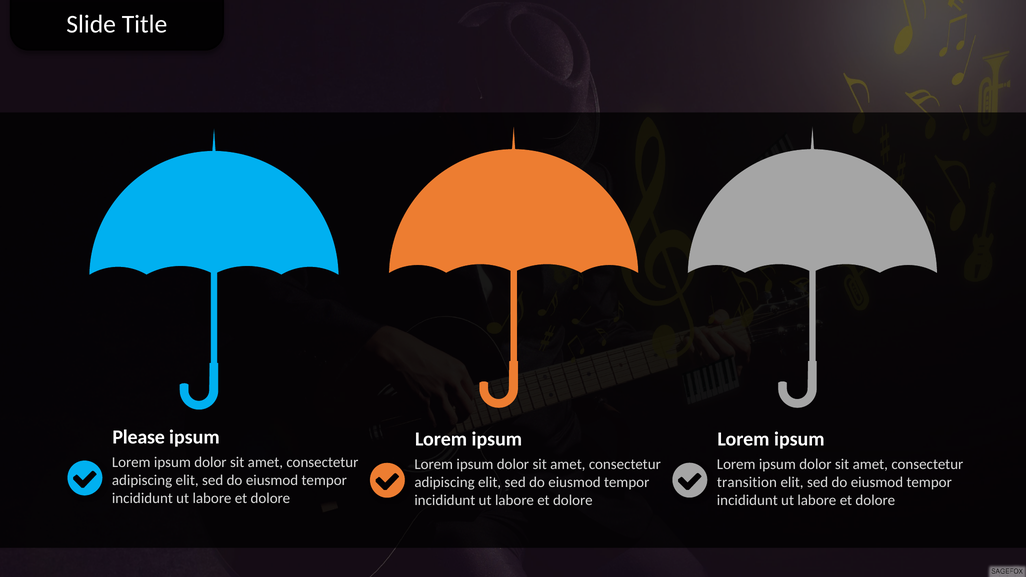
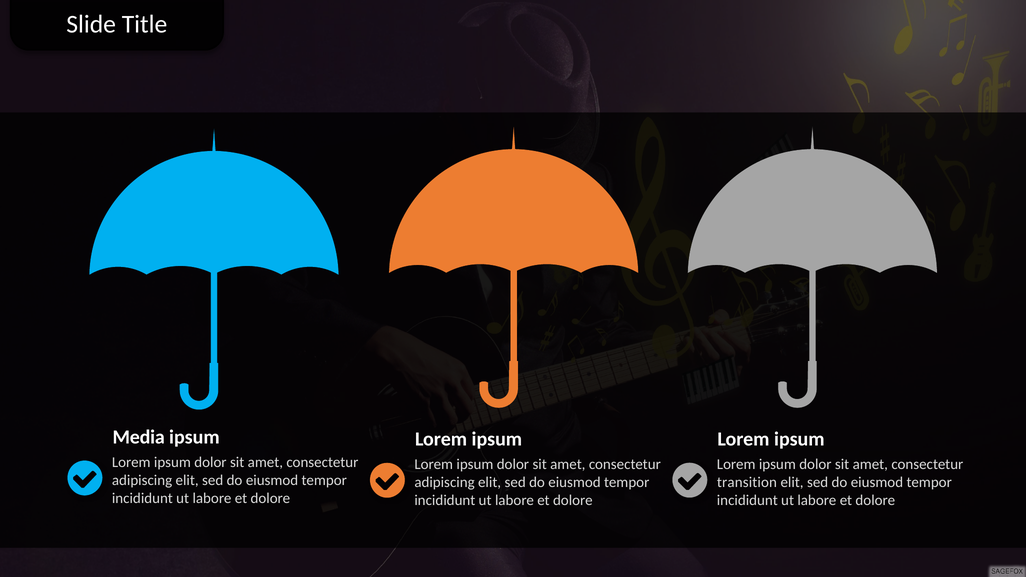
Please: Please -> Media (139, 437)
